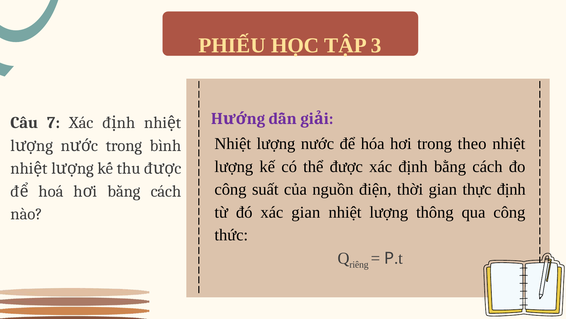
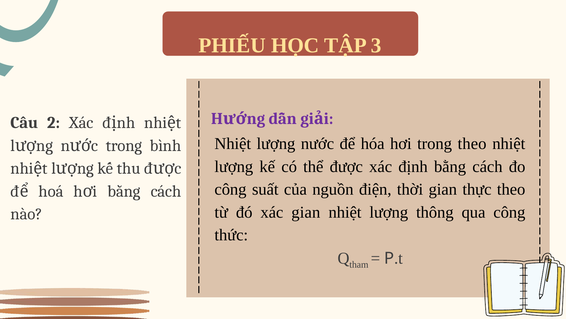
7: 7 -> 2 (54, 123)
thực định: định -> theo (511, 189)
riêng: riêng -> tham (359, 264)
